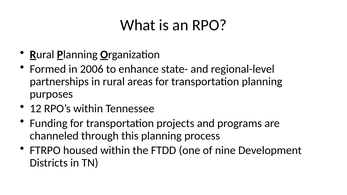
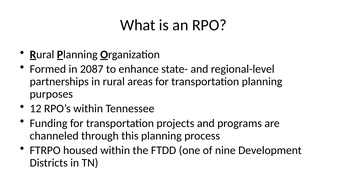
2006: 2006 -> 2087 (92, 69)
